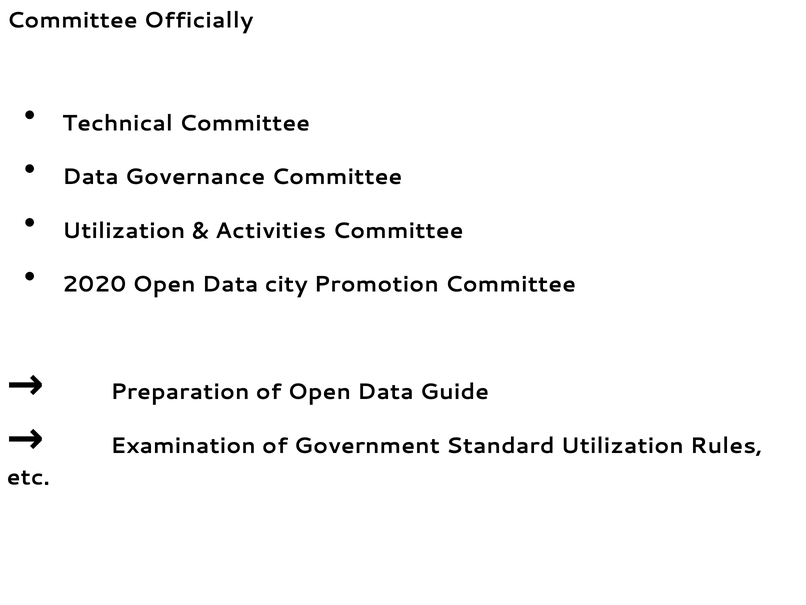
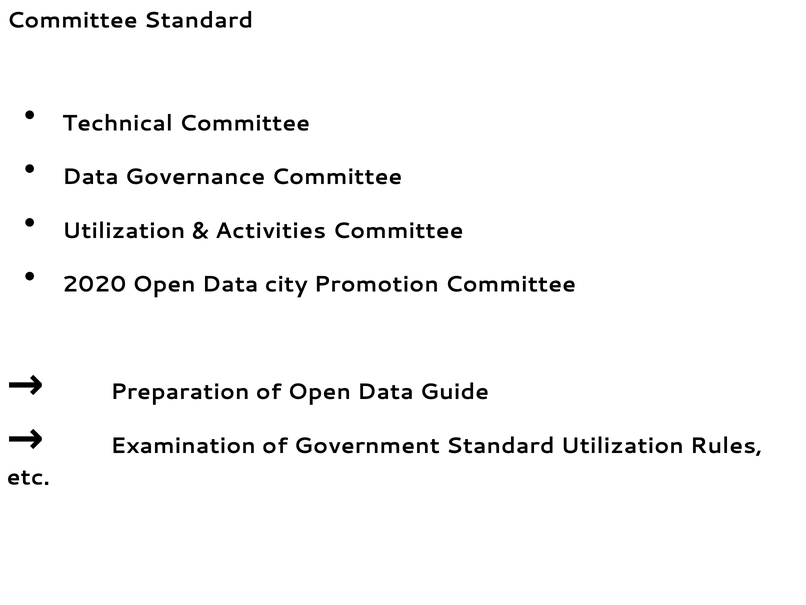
Committee Officially: Officially -> Standard (199, 20)
